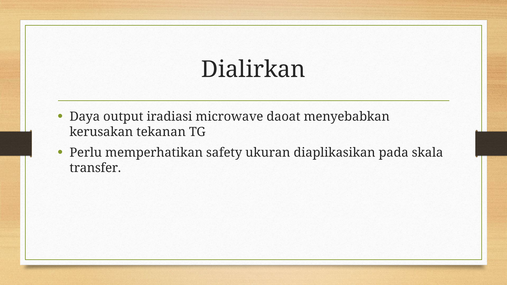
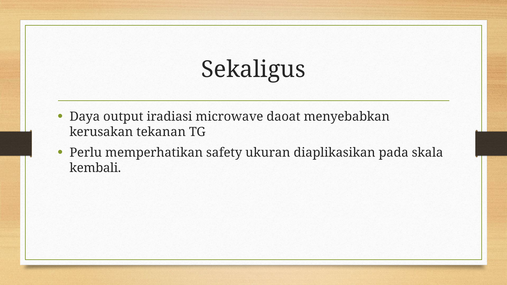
Dialirkan: Dialirkan -> Sekaligus (253, 70)
transfer: transfer -> kembali (95, 168)
